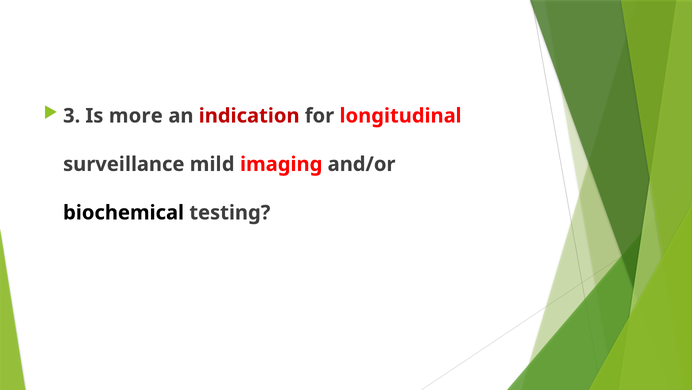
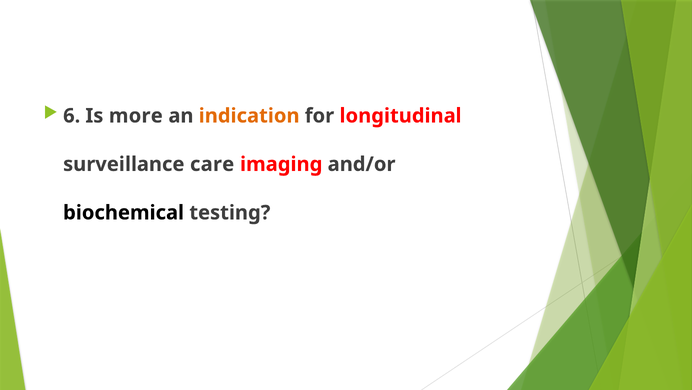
3: 3 -> 6 (72, 116)
indication colour: red -> orange (249, 116)
mild: mild -> care (212, 164)
